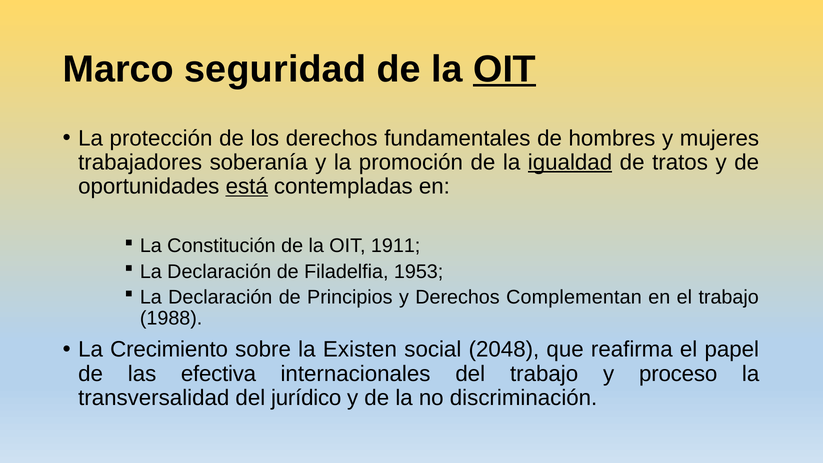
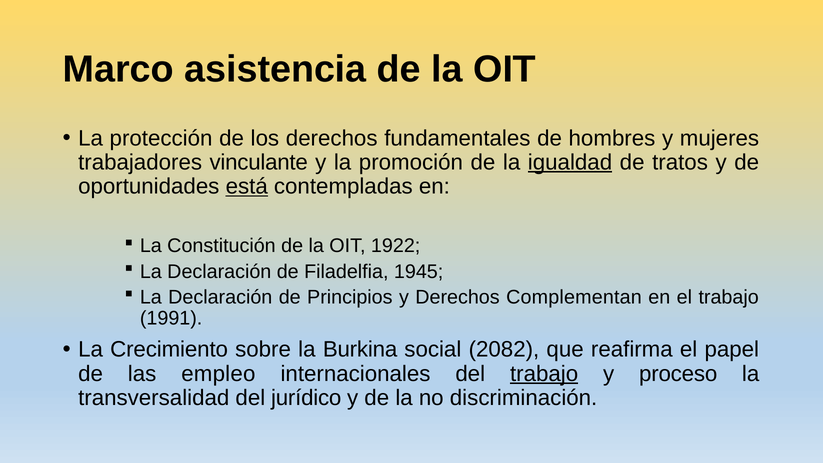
seguridad: seguridad -> asistencia (275, 69)
OIT underline: present -> none (505, 69)
soberanía: soberanía -> vinculante (259, 162)
1911: 1911 -> 1922 (396, 246)
1953: 1953 -> 1945 (419, 271)
1988: 1988 -> 1991 (171, 318)
Existen: Existen -> Burkina (360, 350)
2048: 2048 -> 2082 (504, 350)
efectiva: efectiva -> empleo (218, 374)
trabajo underline: none -> present (544, 374)
